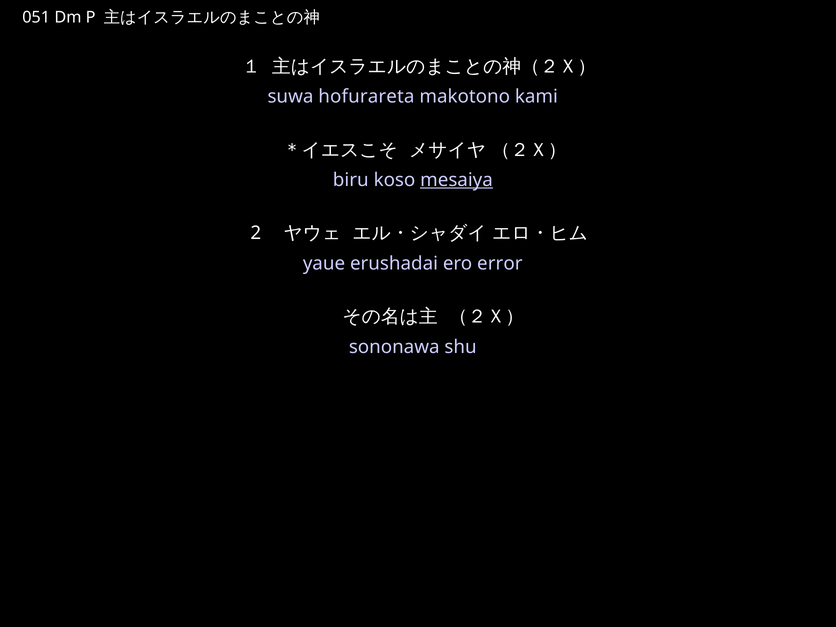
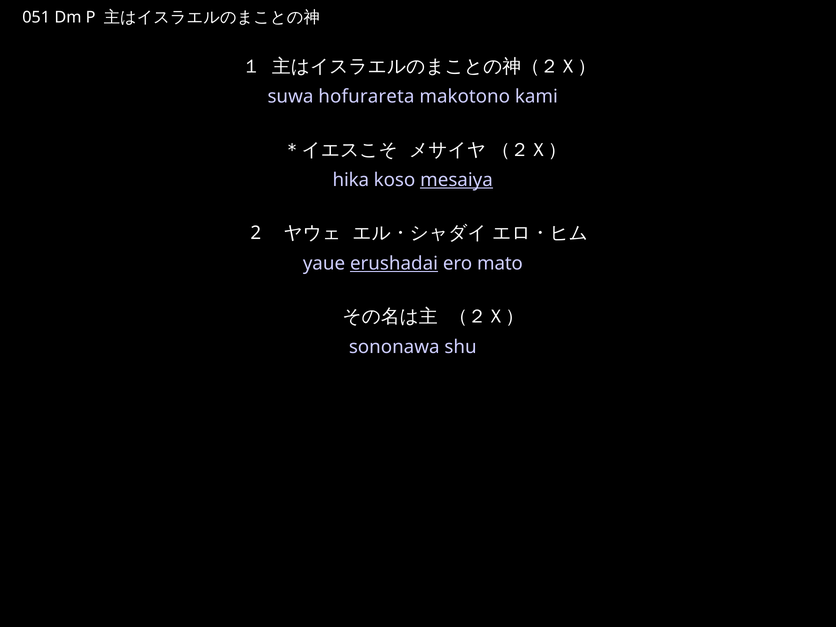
biru: biru -> hika (351, 180)
erushadai underline: none -> present (394, 263)
error: error -> mato (500, 263)
